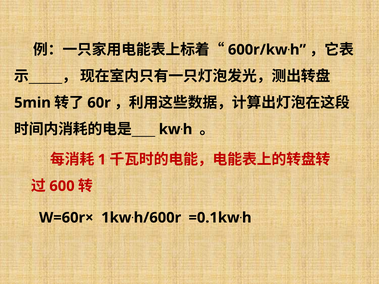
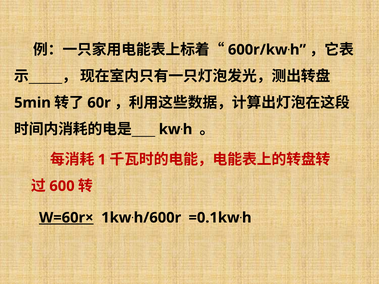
W=60r× underline: none -> present (66, 218)
